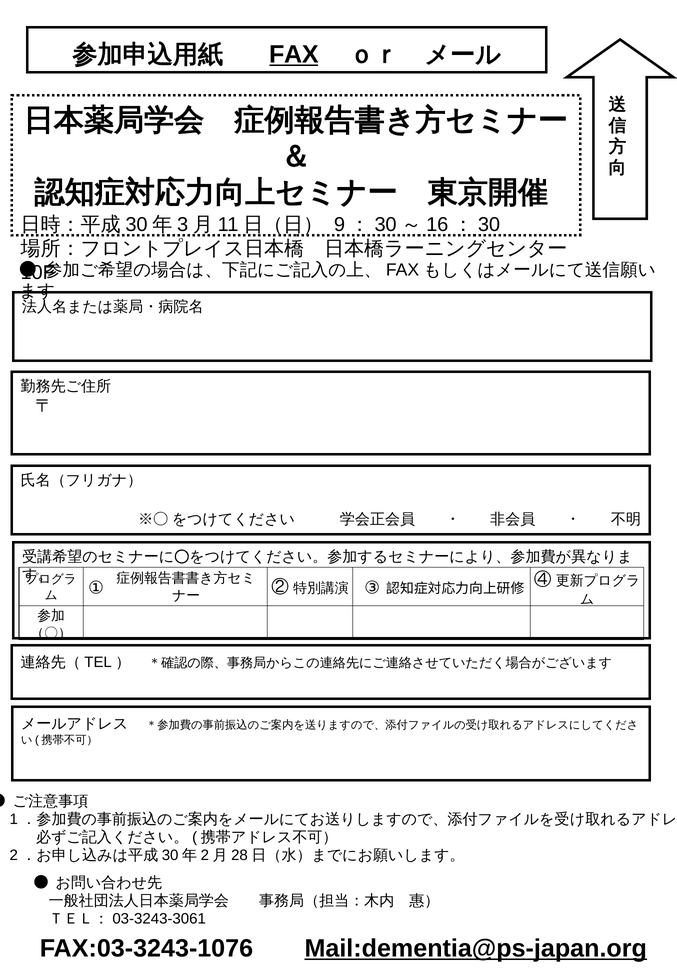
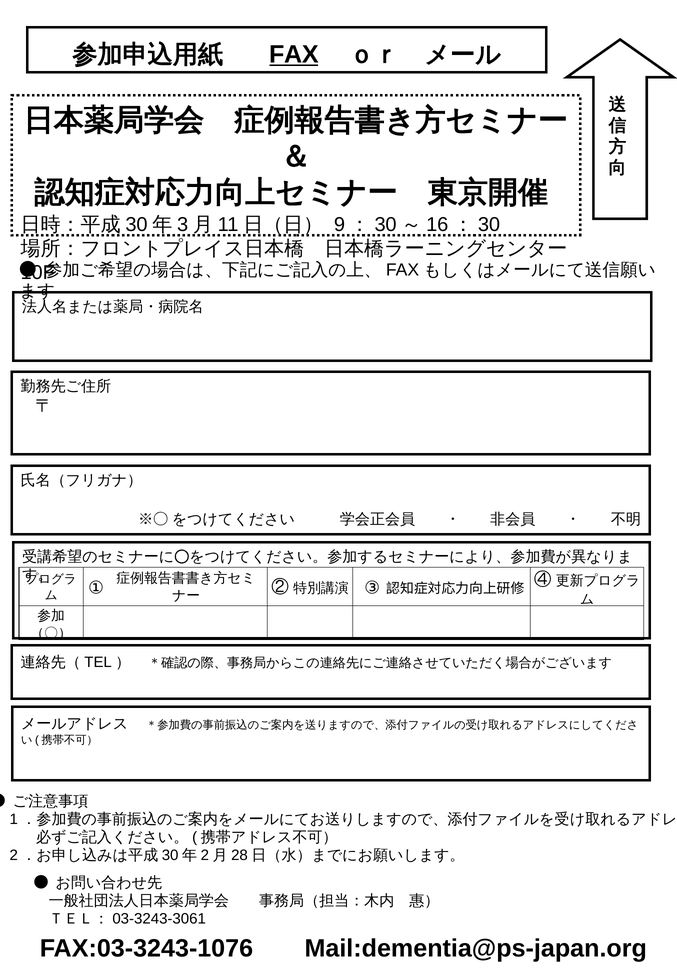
Mail:dementia@ps-japan.org underline: present -> none (476, 948)
